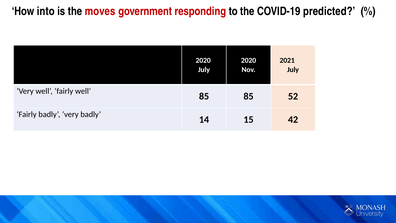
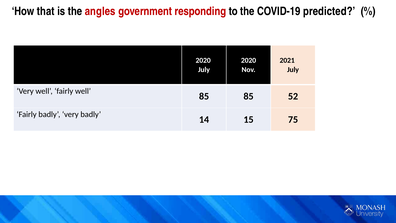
into: into -> that (46, 11)
moves: moves -> angles (100, 11)
42: 42 -> 75 (293, 119)
